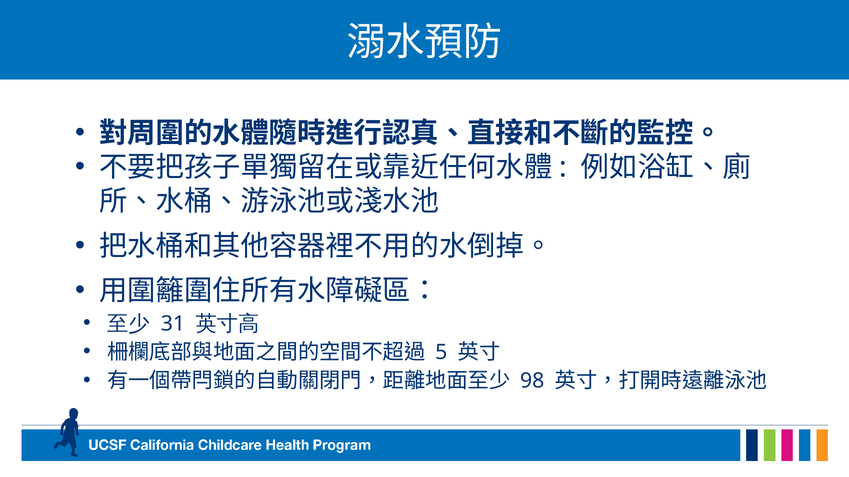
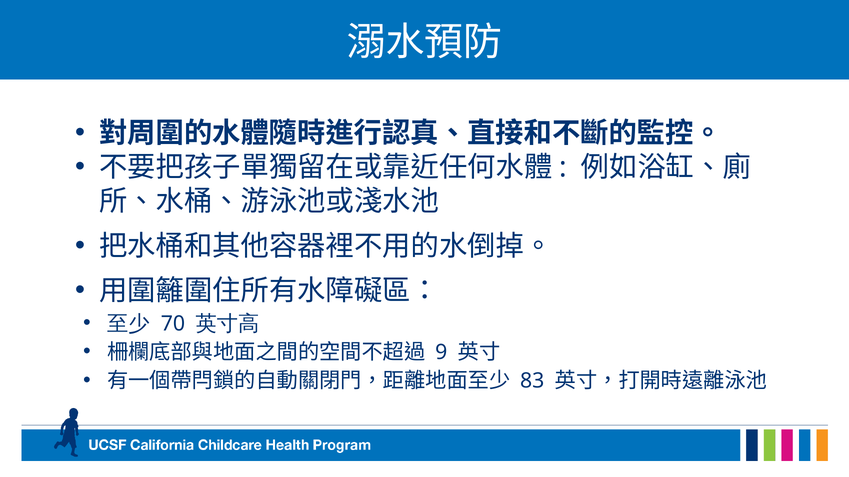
31: 31 -> 70 (173, 324)
5: 5 -> 9 (441, 353)
98: 98 -> 83 (532, 381)
